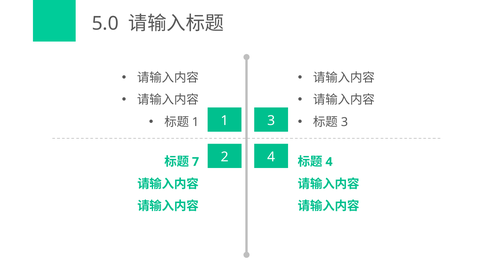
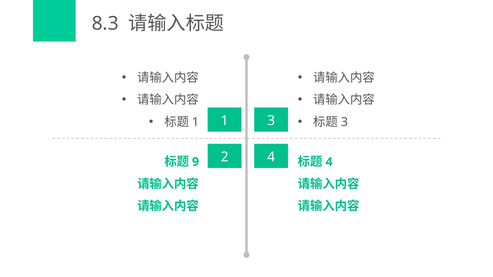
5.0: 5.0 -> 8.3 (105, 24)
7: 7 -> 9 (196, 162)
